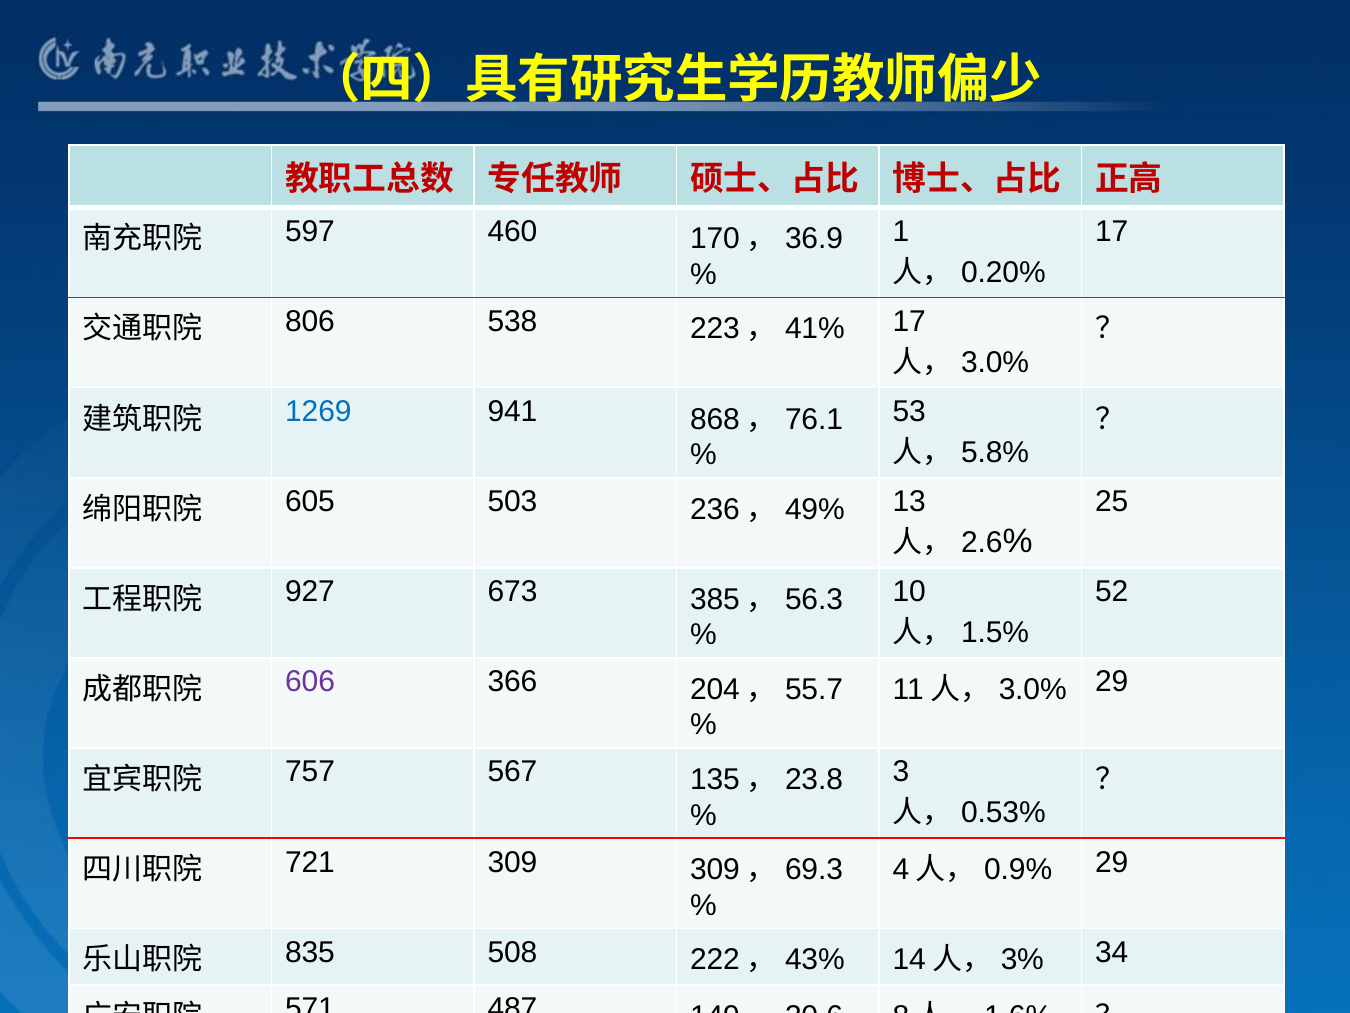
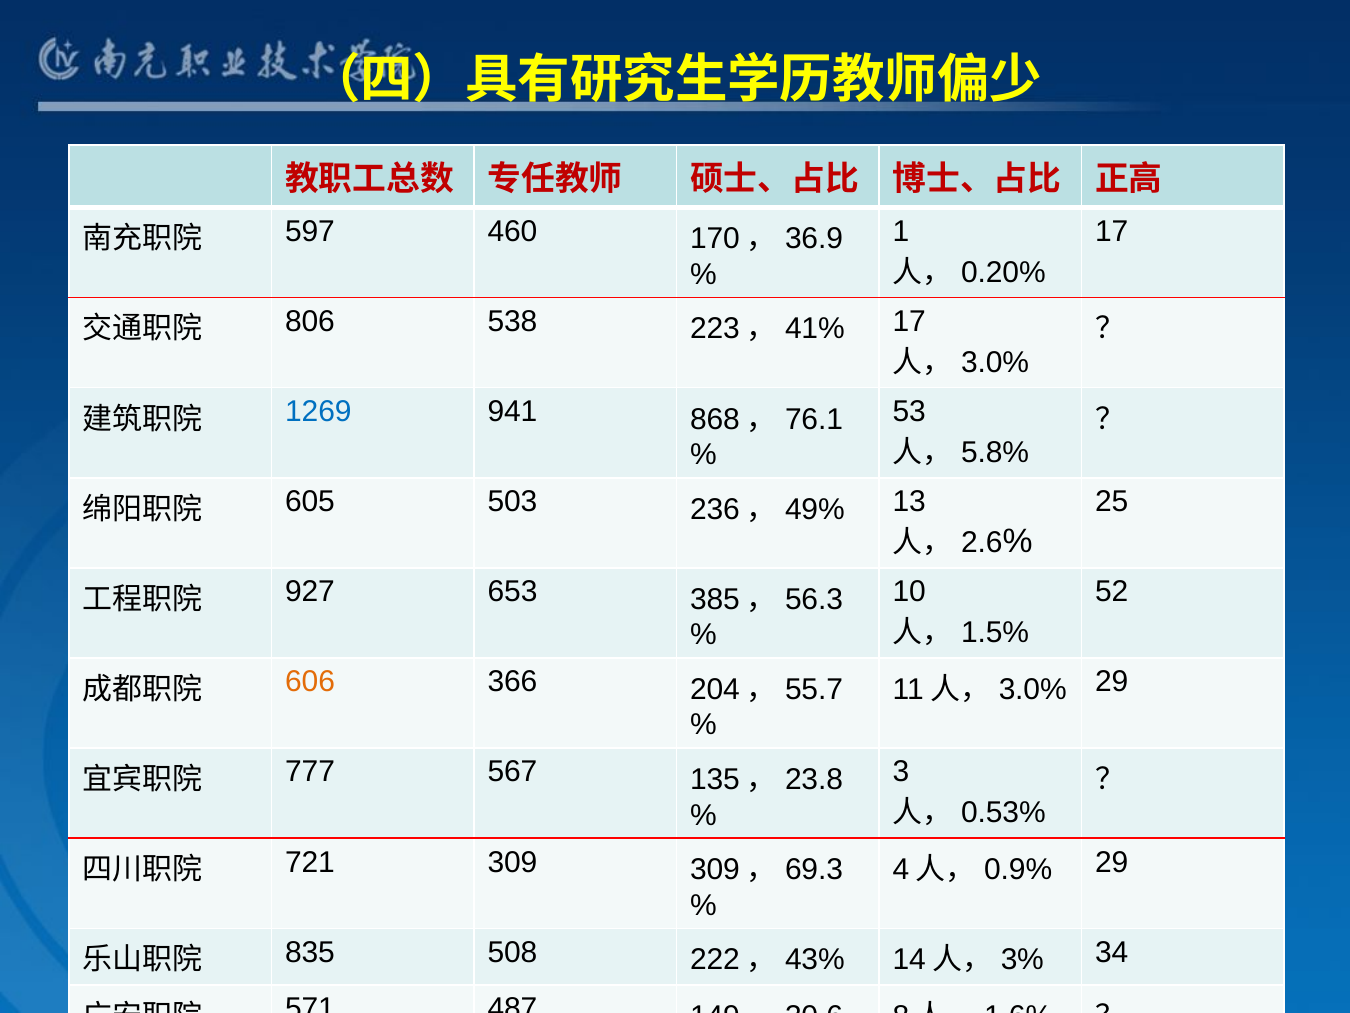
673: 673 -> 653 (513, 591)
606 colour: purple -> orange (310, 682)
757: 757 -> 777 (310, 772)
